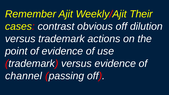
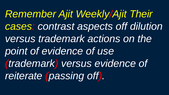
obvious: obvious -> aspects (95, 26)
channel: channel -> reiterate (24, 76)
